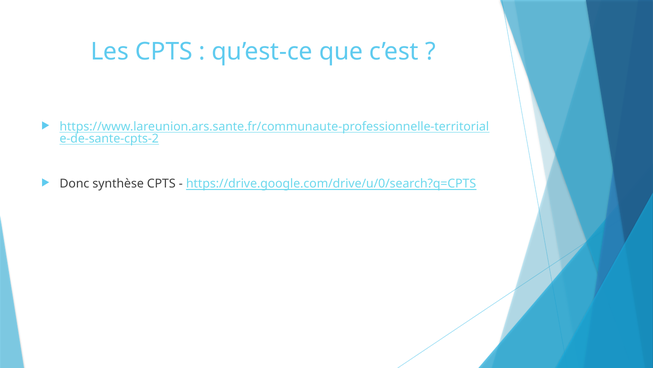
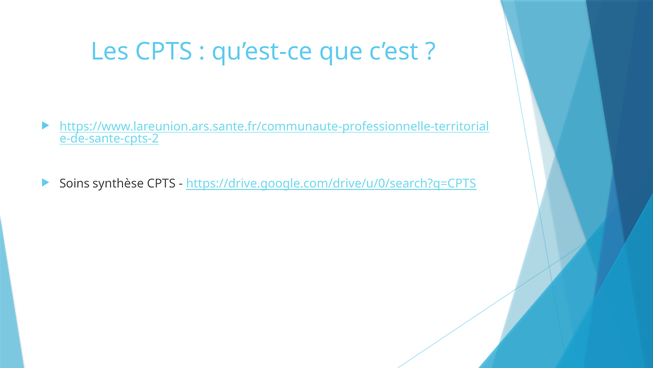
Donc: Donc -> Soins (75, 184)
